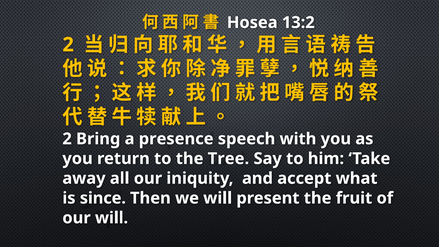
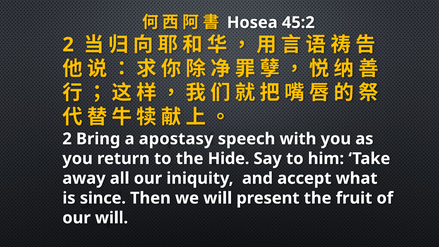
13:2: 13:2 -> 45:2 (298, 23)
presence: presence -> apostasy (176, 139)
Tree: Tree -> Hide (229, 159)
